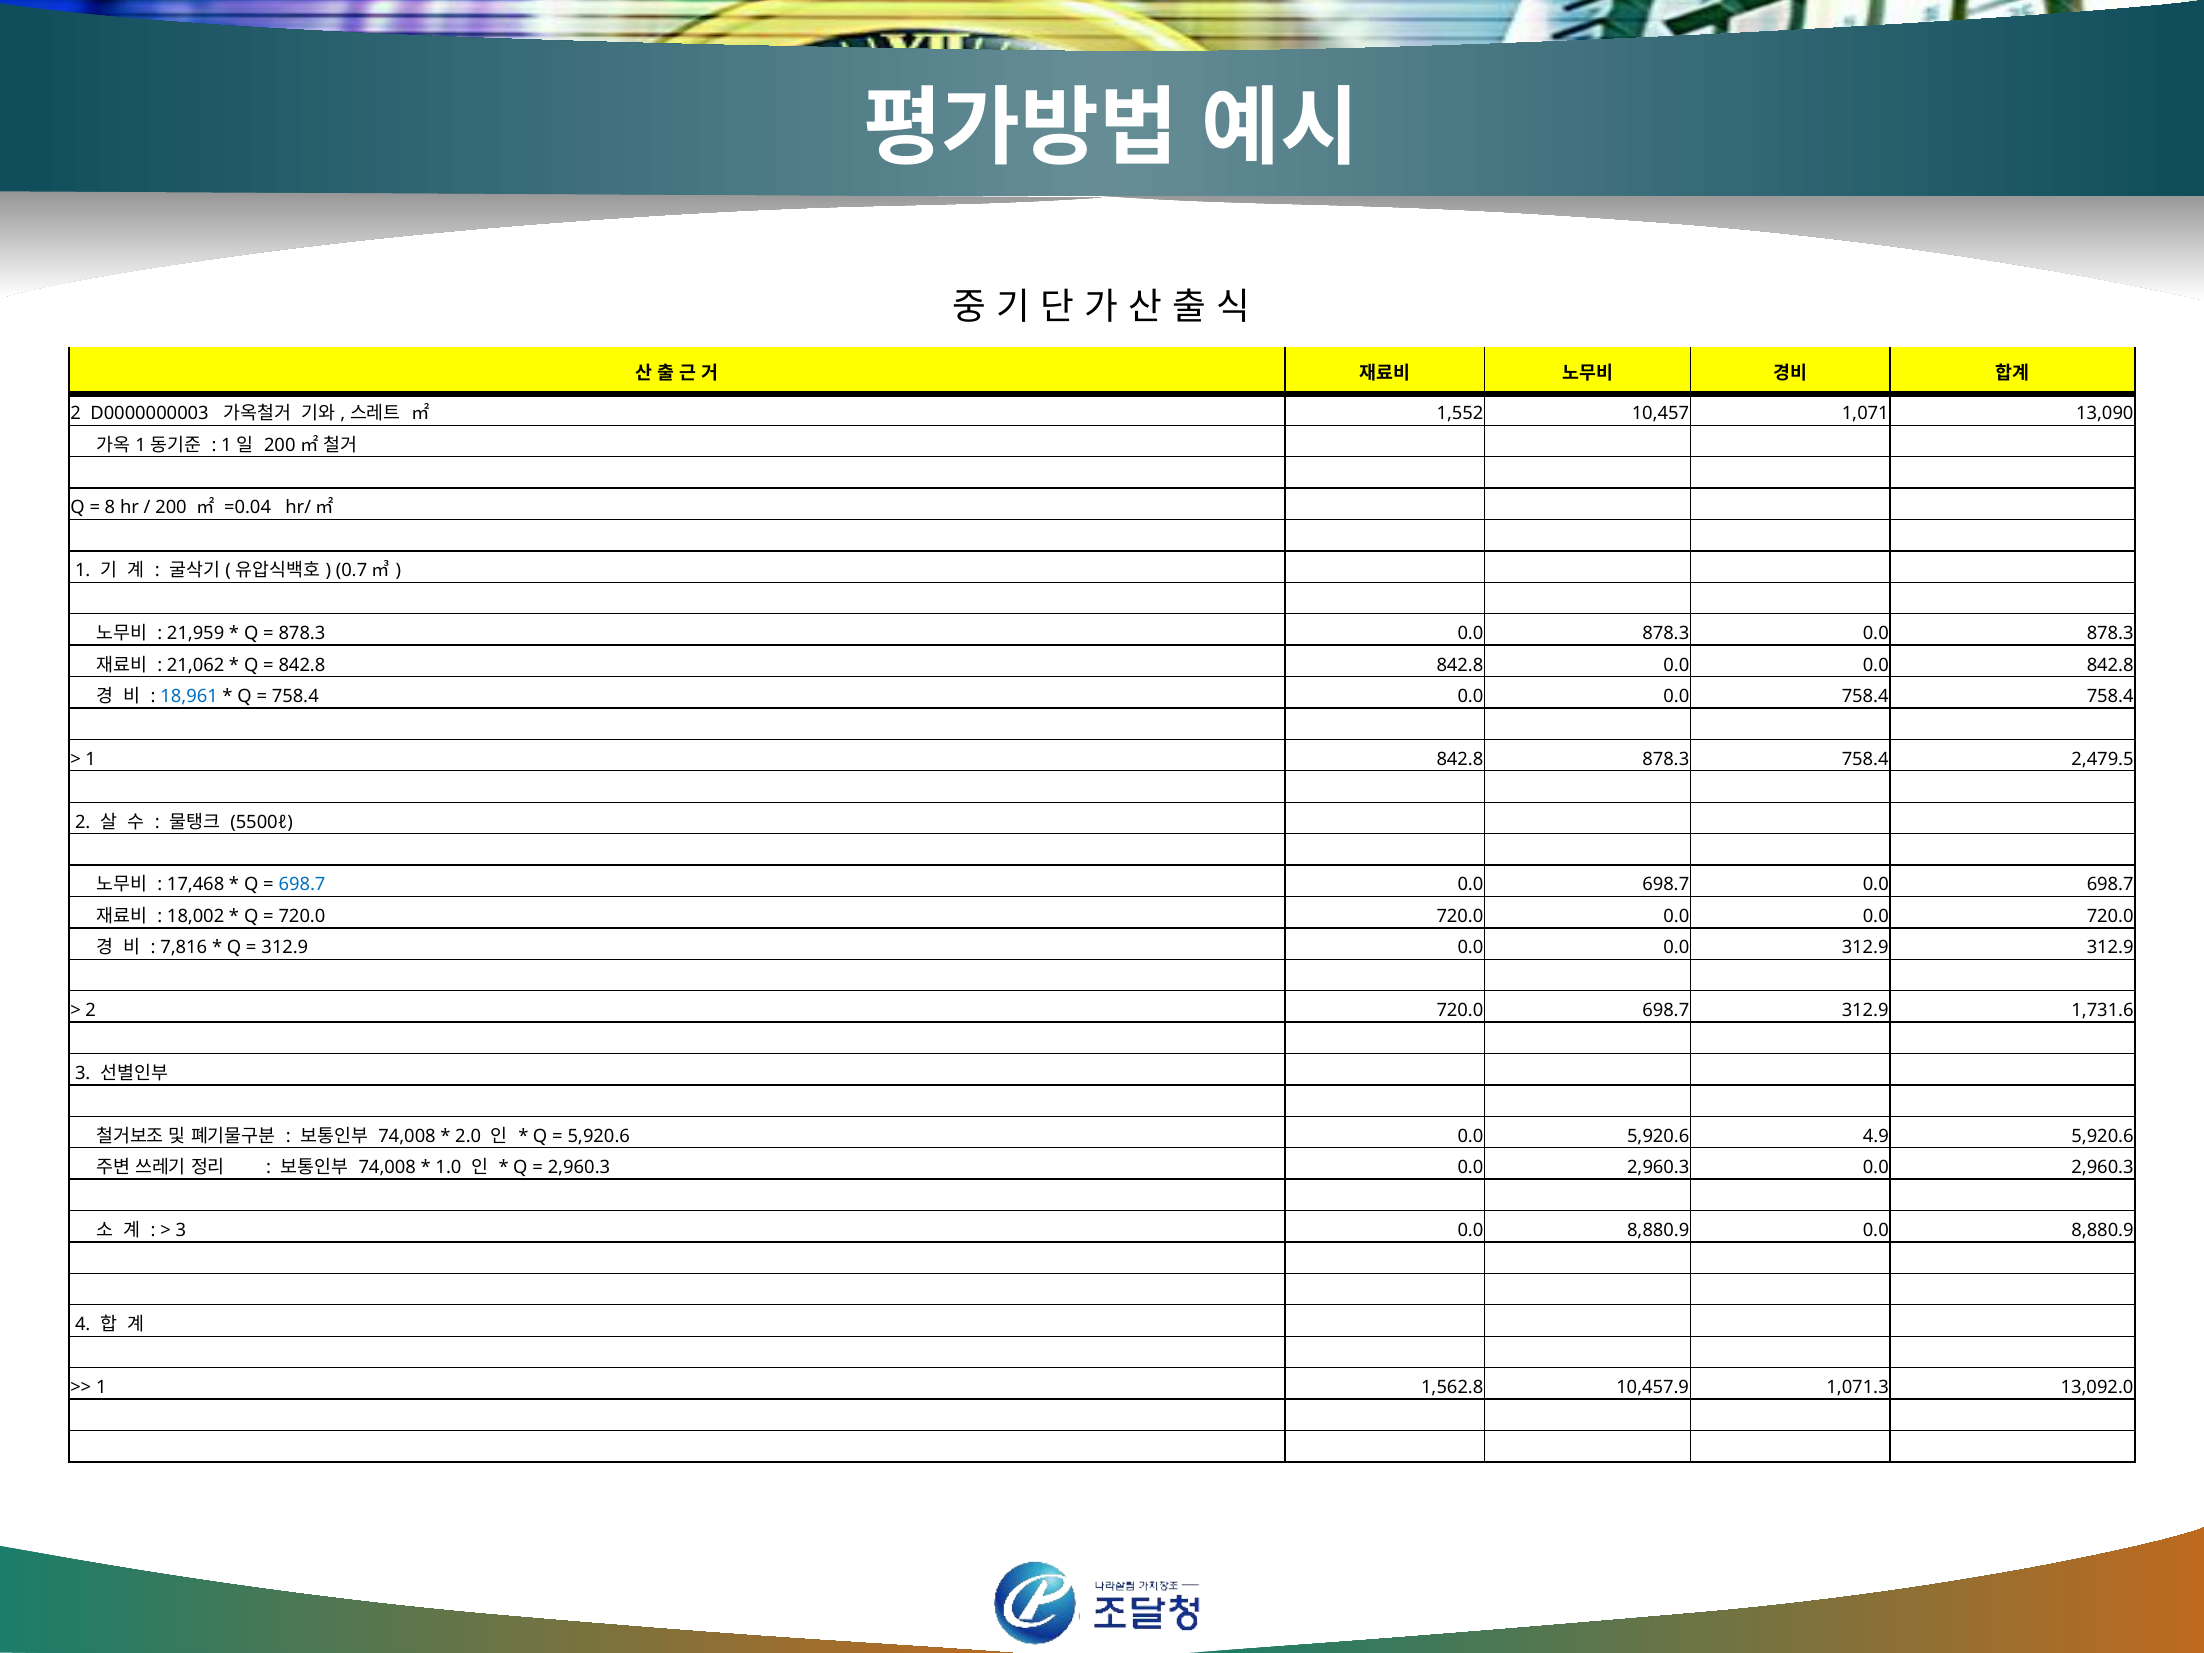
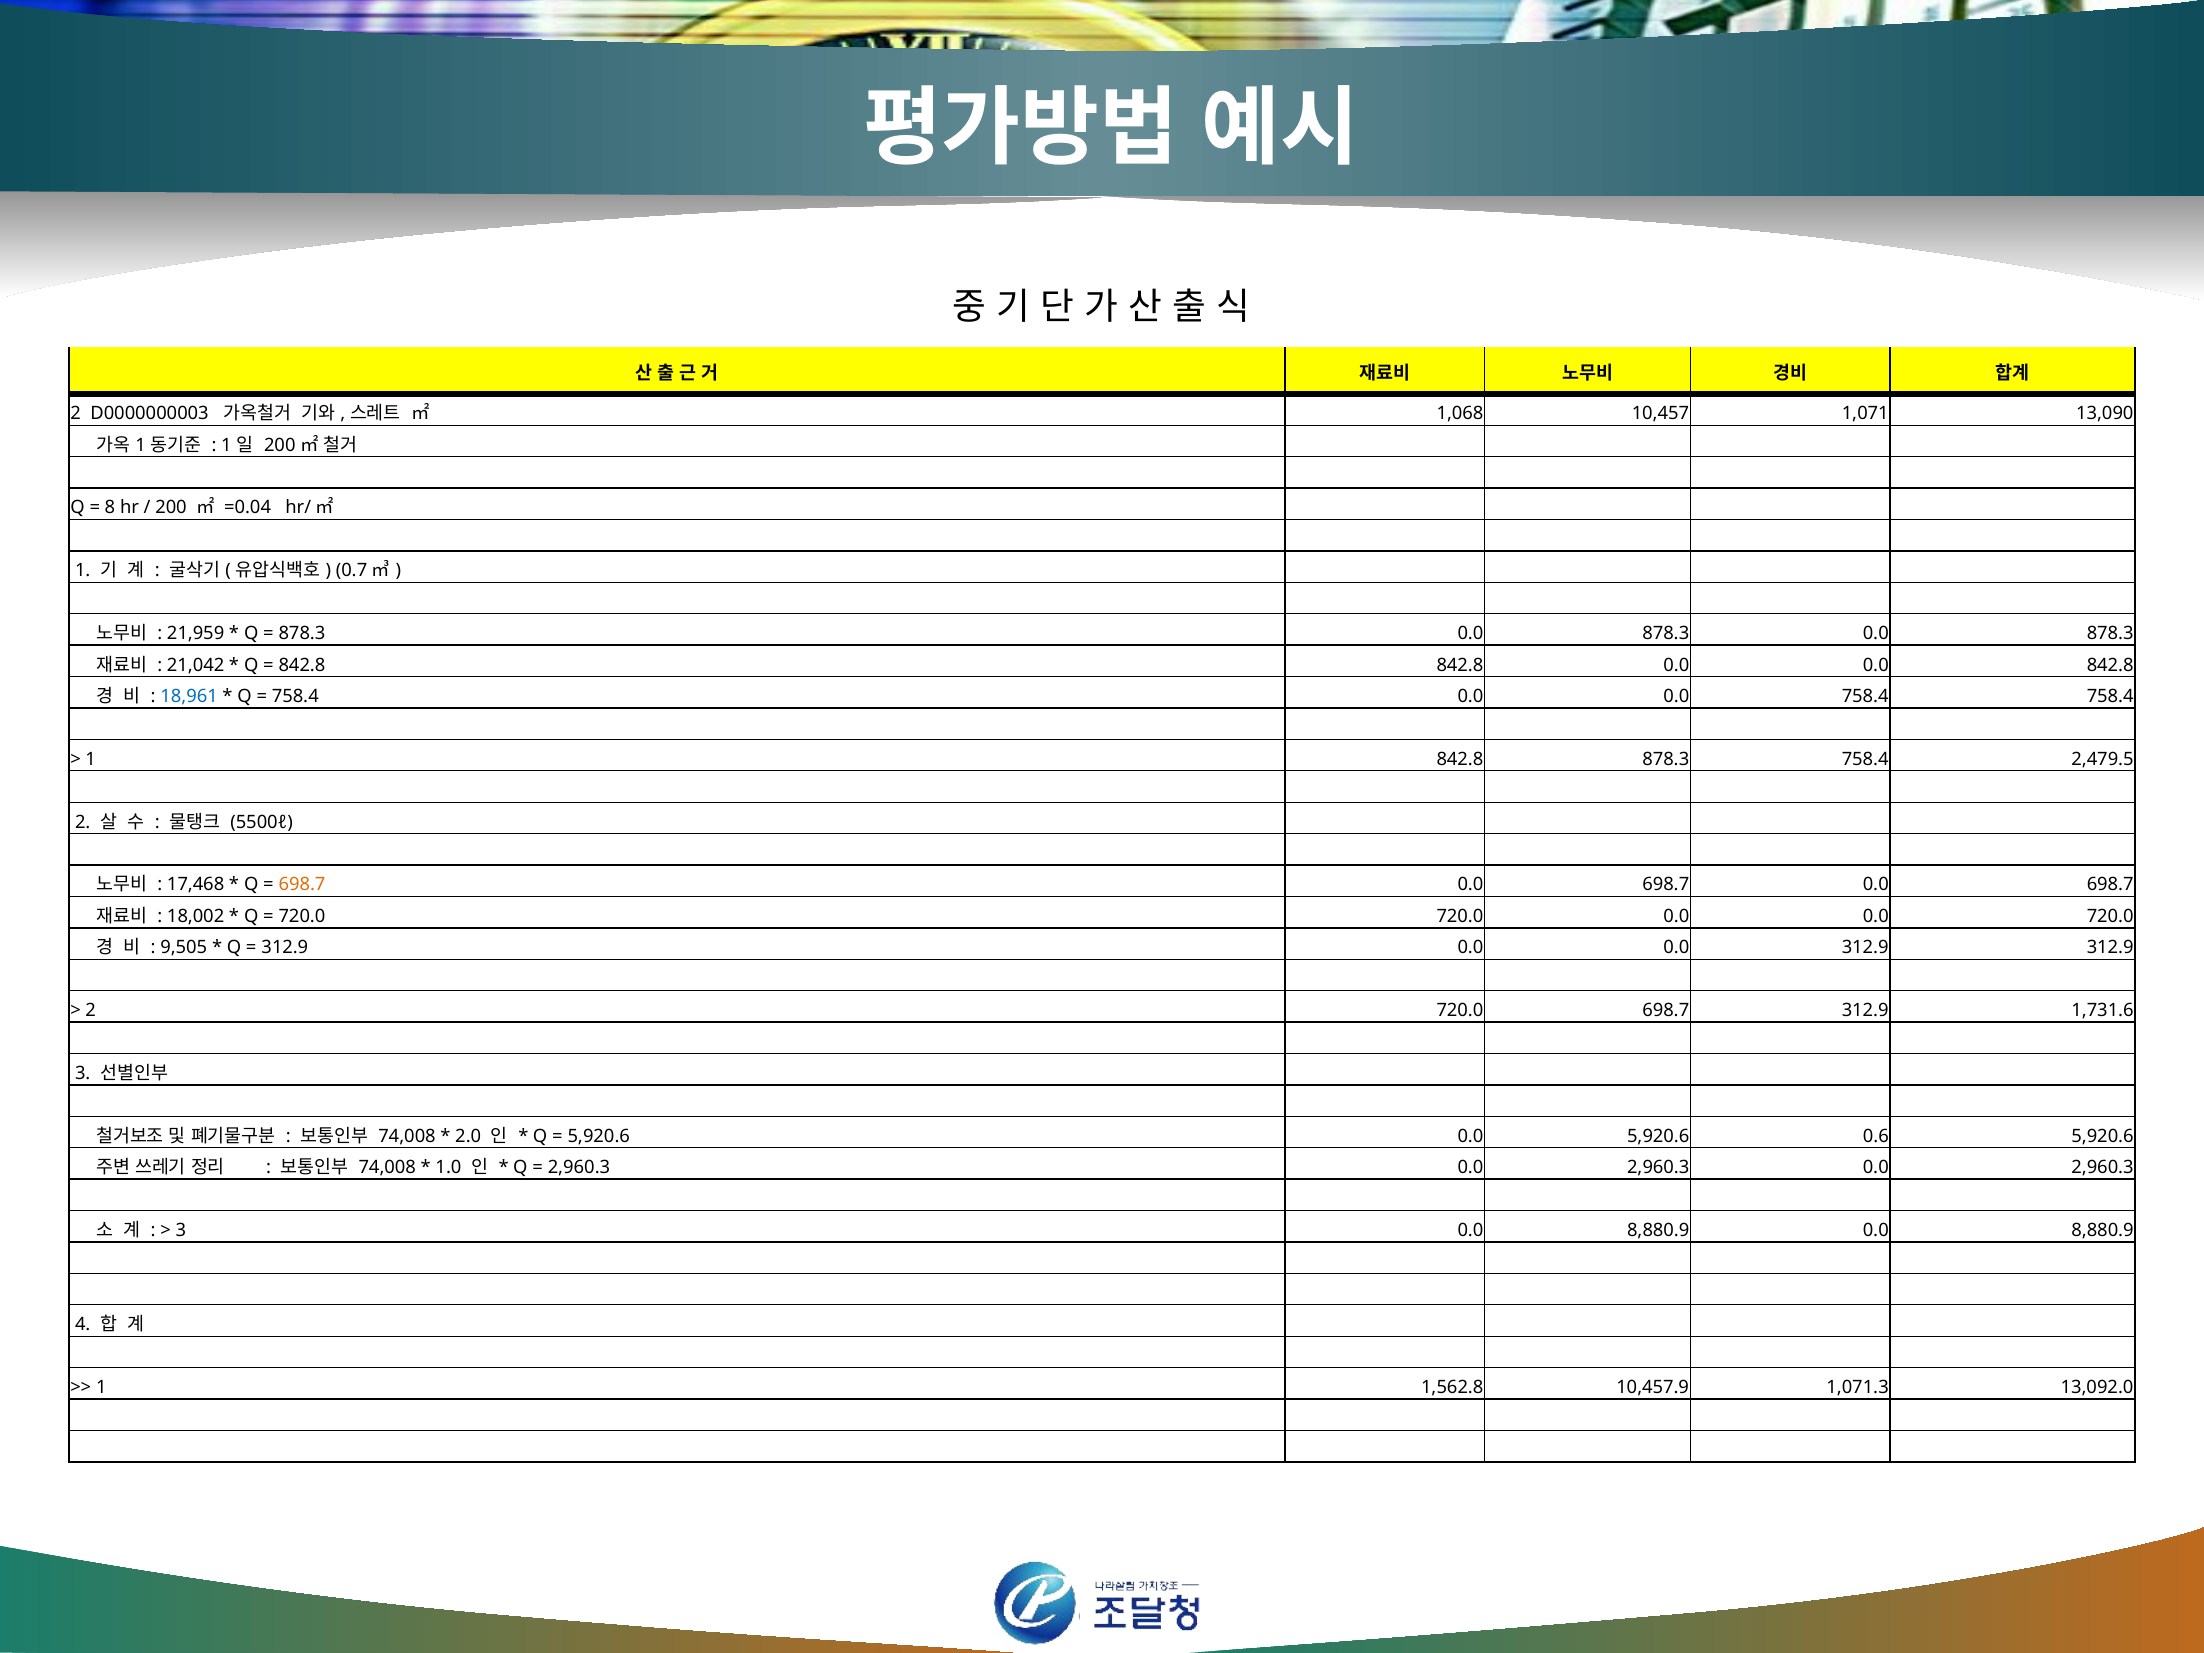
1,552: 1,552 -> 1,068 (1460, 414)
21,062: 21,062 -> 21,042 (196, 665)
698.7 colour: blue -> orange (302, 885)
7,816: 7,816 -> 9,505 (184, 948)
4.9: 4.9 -> 0.6 (1876, 1136)
